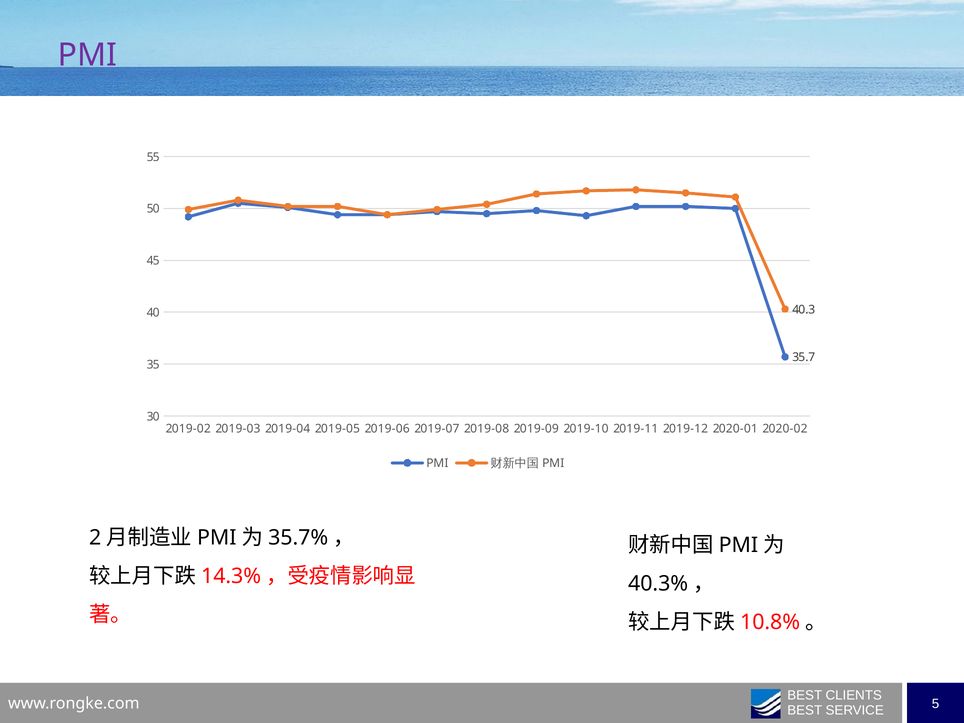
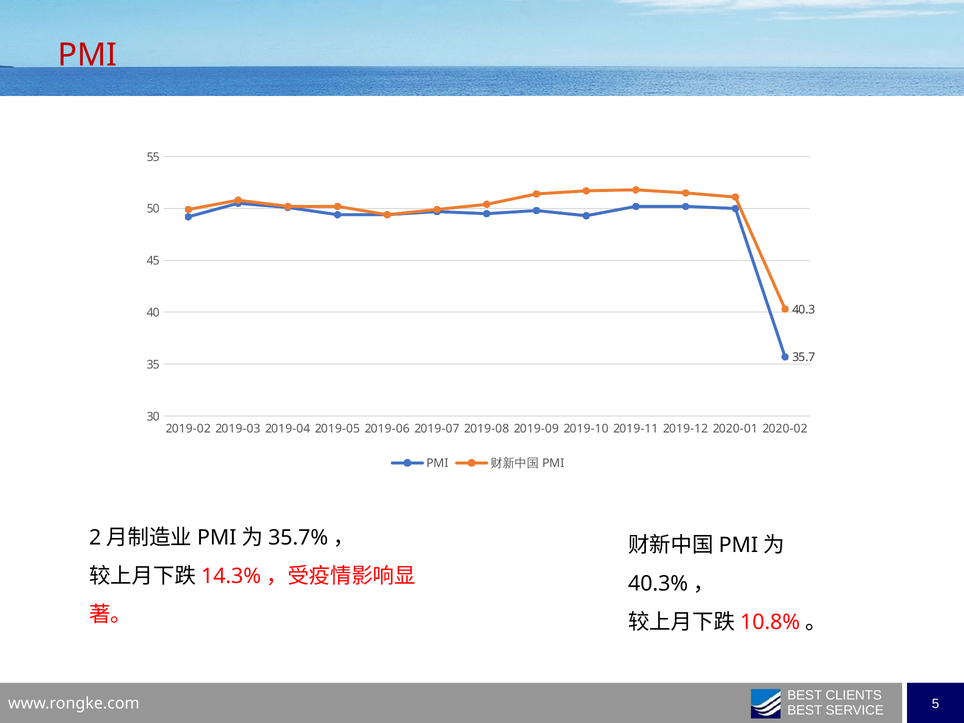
PMI colour: purple -> red (88, 55)
